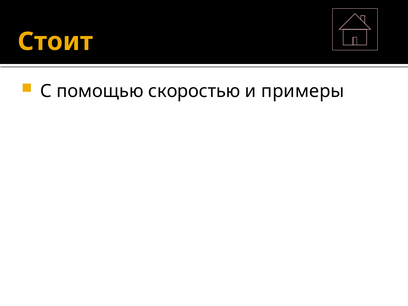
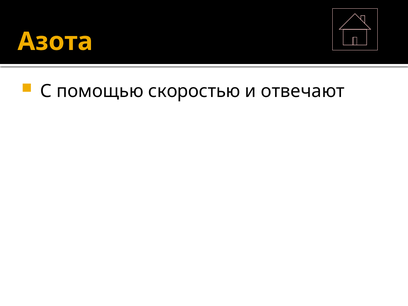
Стоит: Стоит -> Азота (55, 42)
примеры: примеры -> отвечают (303, 91)
